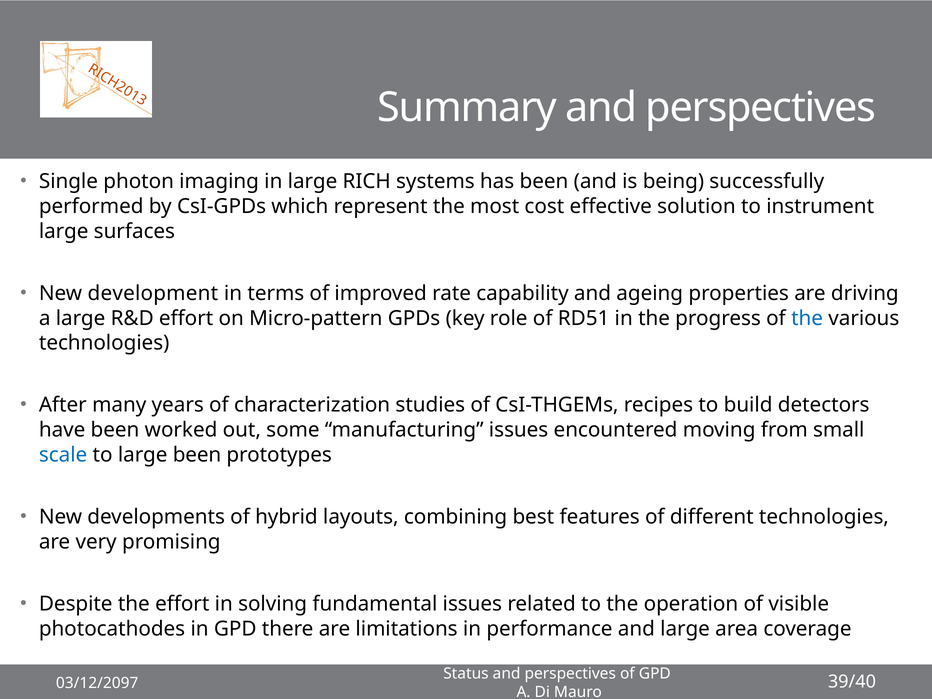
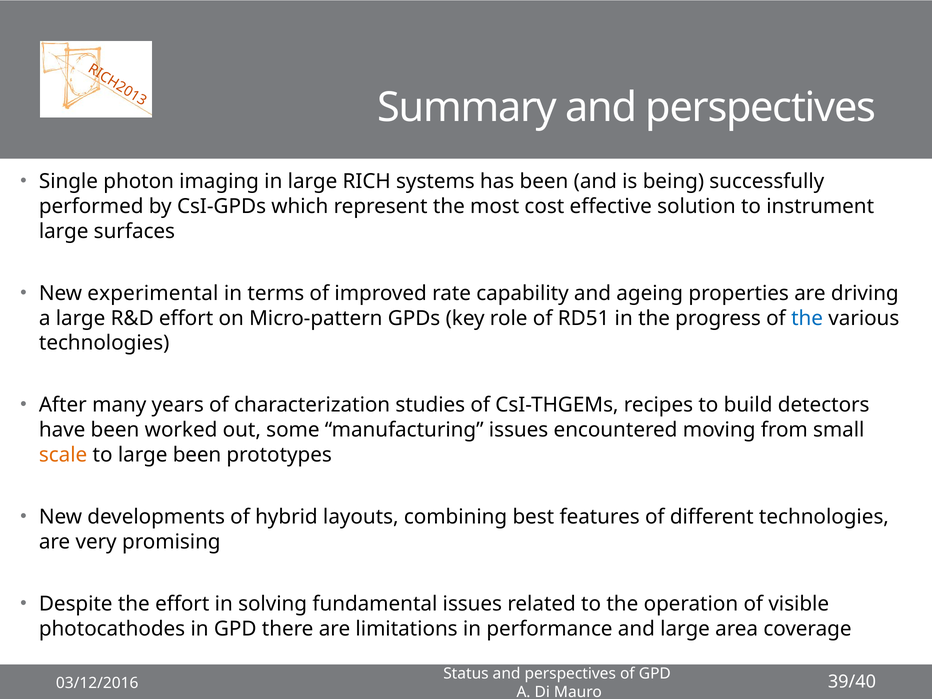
development: development -> experimental (153, 293)
scale colour: blue -> orange (63, 455)
03/12/2097: 03/12/2097 -> 03/12/2016 (97, 683)
